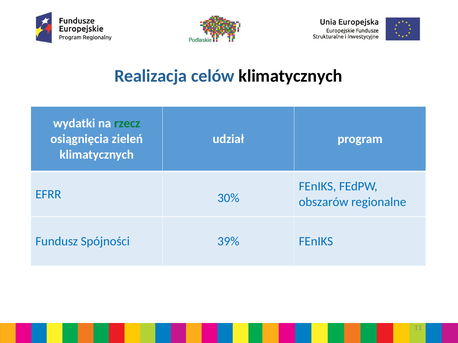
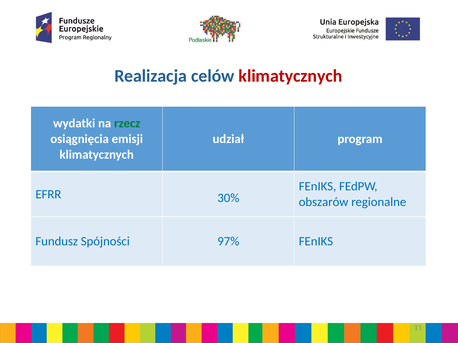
klimatycznych colour: black -> red (290, 76)
zieleń: zieleń -> emisji (127, 139)
39%: 39% -> 97% (228, 242)
